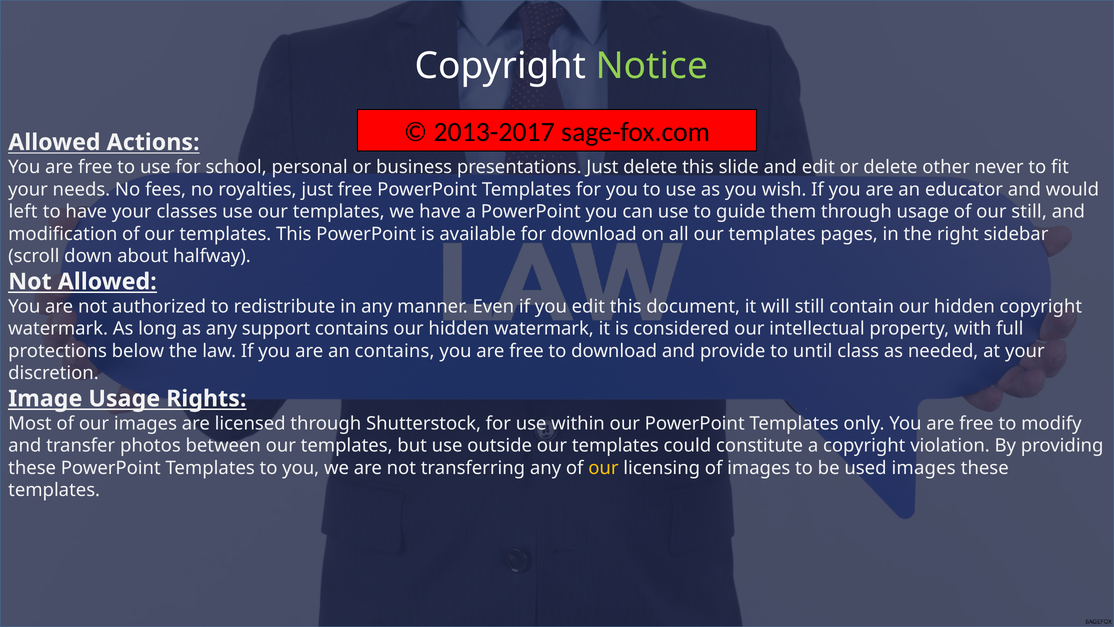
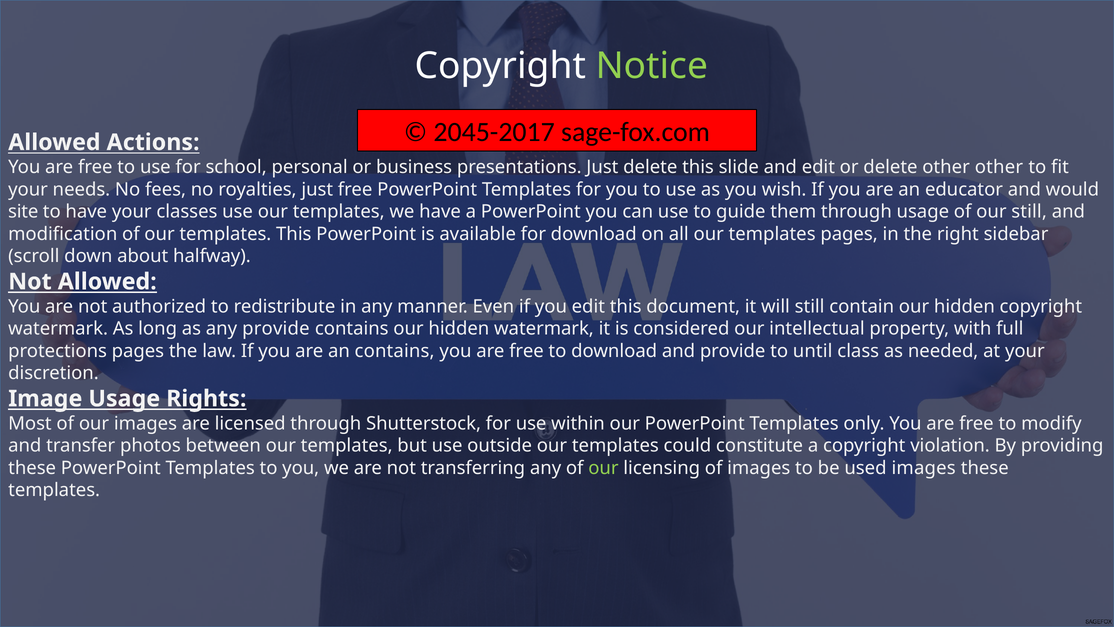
2013-2017: 2013-2017 -> 2045-2017 (494, 132)
other never: never -> other (999, 167)
left: left -> site (23, 212)
any support: support -> provide (276, 329)
protections below: below -> pages (138, 351)
our colour: yellow -> light green (603, 468)
